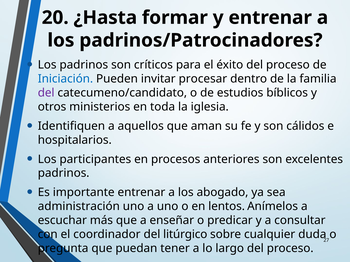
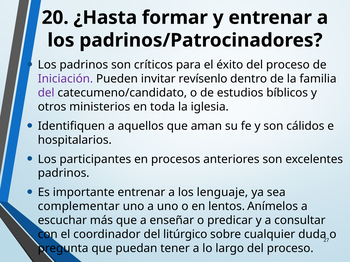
Iniciación colour: blue -> purple (65, 79)
procesar: procesar -> revísenlo (203, 79)
abogado: abogado -> lenguaje (222, 193)
administración: administración -> complementar (79, 207)
